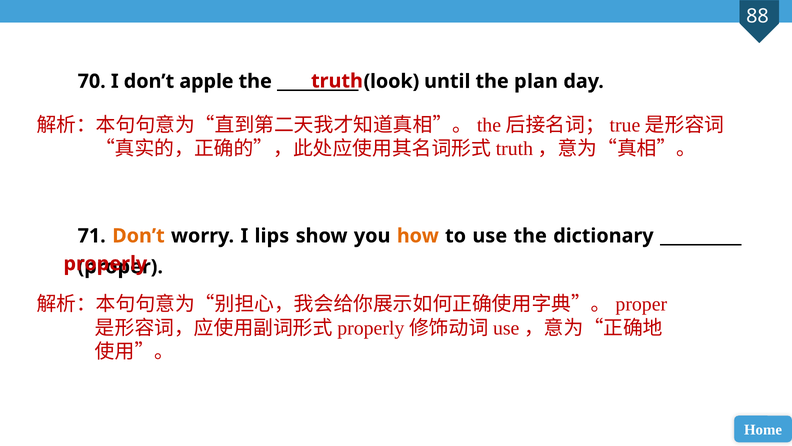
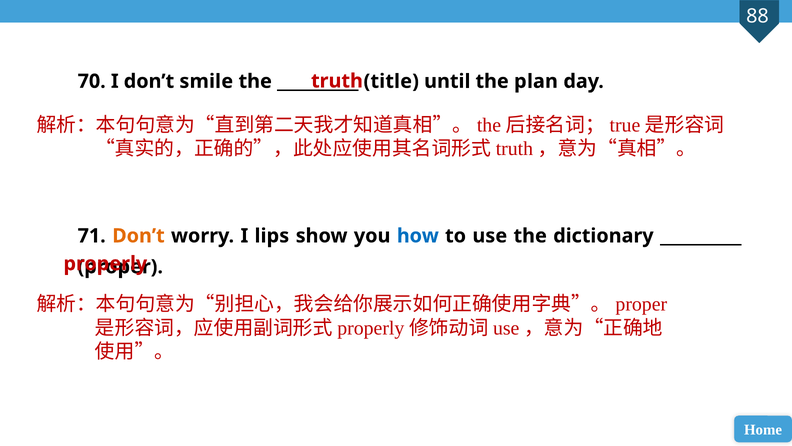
apple: apple -> smile (206, 81)
look: look -> title (391, 81)
how colour: orange -> blue (418, 236)
